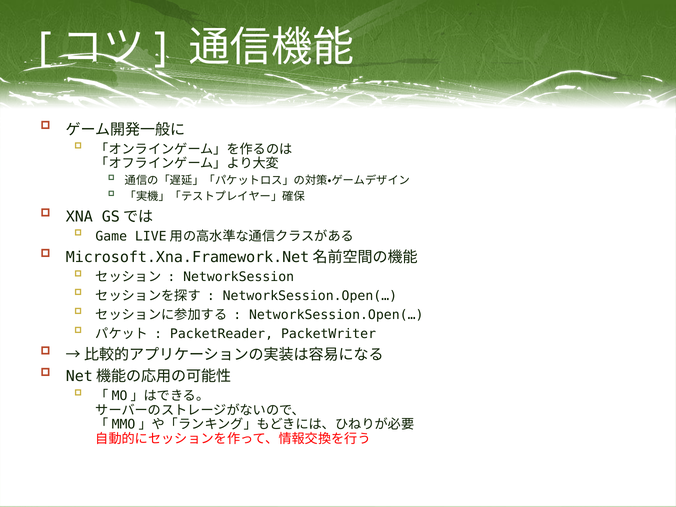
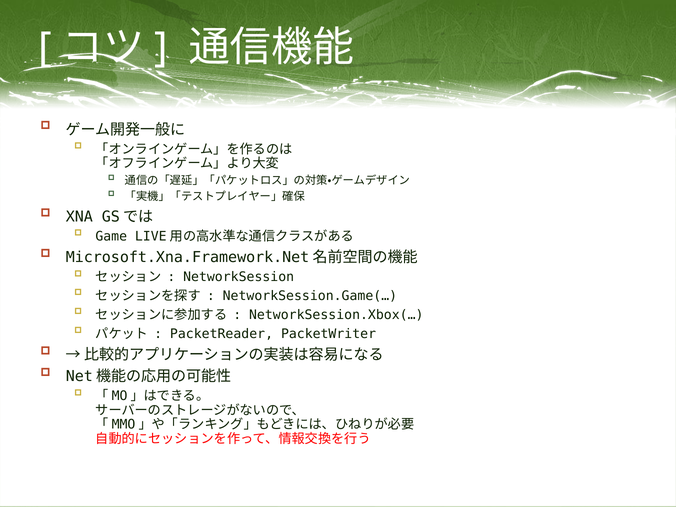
NetworkSession.Open(…: NetworkSession.Open(… -> NetworkSession.Game(… (310, 296)
NetworkSession.Open(…: NetworkSession.Open(… -> NetworkSession.Xbox(… (336, 315)
